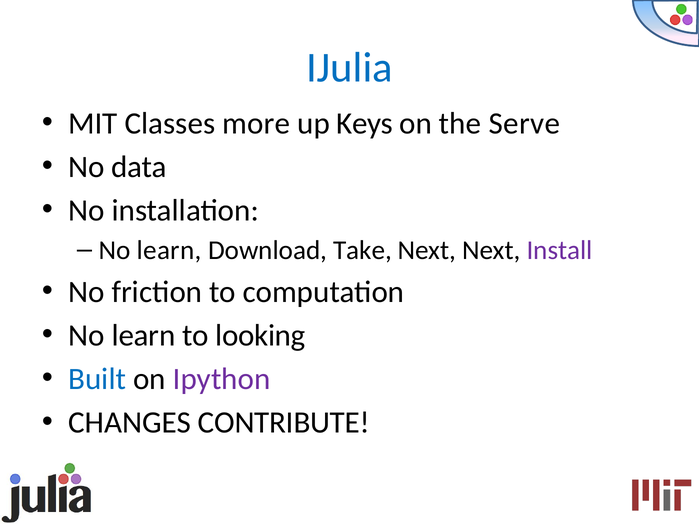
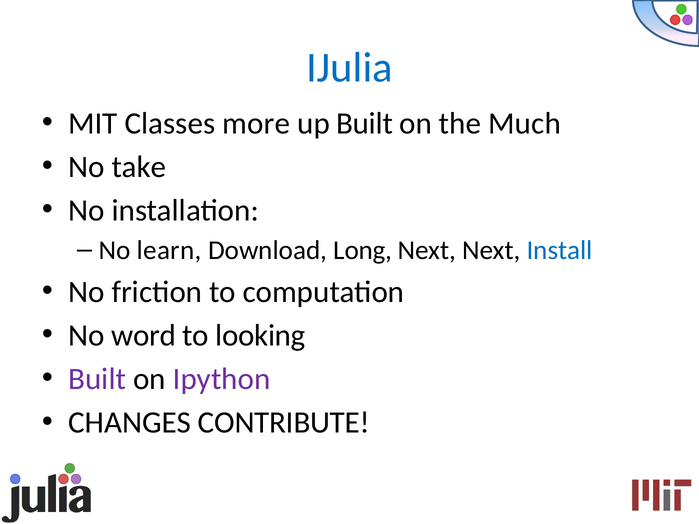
up Keys: Keys -> Built (365, 123)
Serve: Serve -> Much (525, 123)
data: data -> take (139, 167)
Take: Take -> Long (363, 251)
Install colour: purple -> blue (560, 251)
learn: learn -> word (144, 336)
Built colour: blue -> purple (97, 379)
